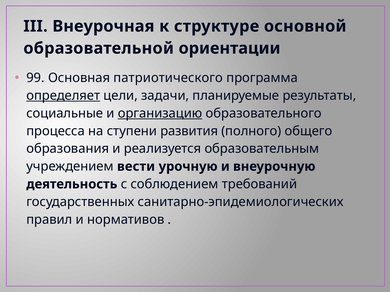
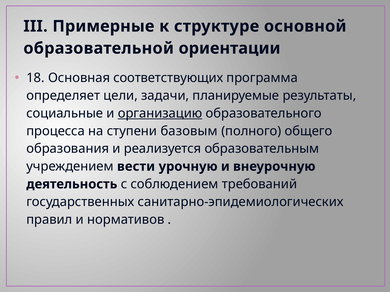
Внеурочная: Внеурочная -> Примерные (103, 26)
99: 99 -> 18 (35, 78)
патриотического: патриотического -> соответствующих (168, 78)
определяет underline: present -> none (63, 96)
развития: развития -> базовым (189, 131)
